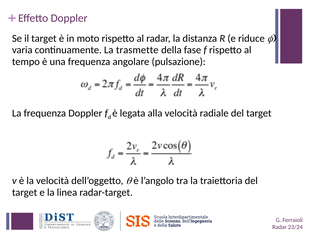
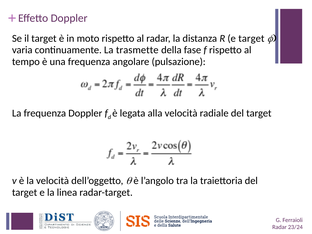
e riduce: riduce -> target (251, 38)
